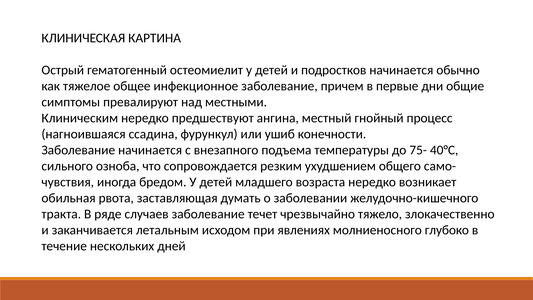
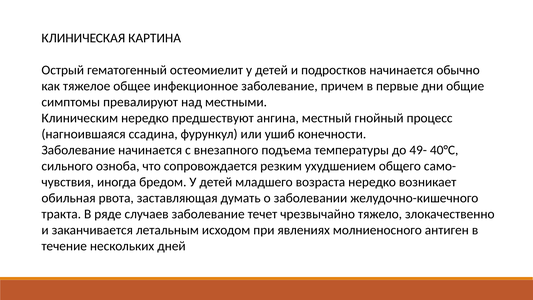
75-: 75- -> 49- (418, 150)
глубоко: глубоко -> антиген (447, 230)
